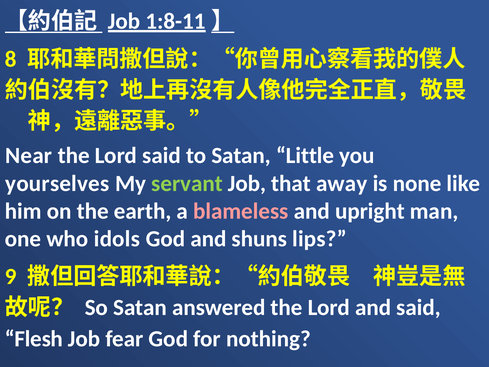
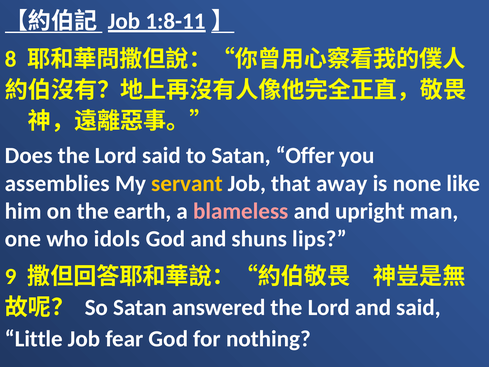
Near: Near -> Does (29, 156)
Little: Little -> Offer (305, 156)
yourselves: yourselves -> assemblies (57, 183)
servant colour: light green -> yellow (187, 183)
Flesh: Flesh -> Little (34, 339)
